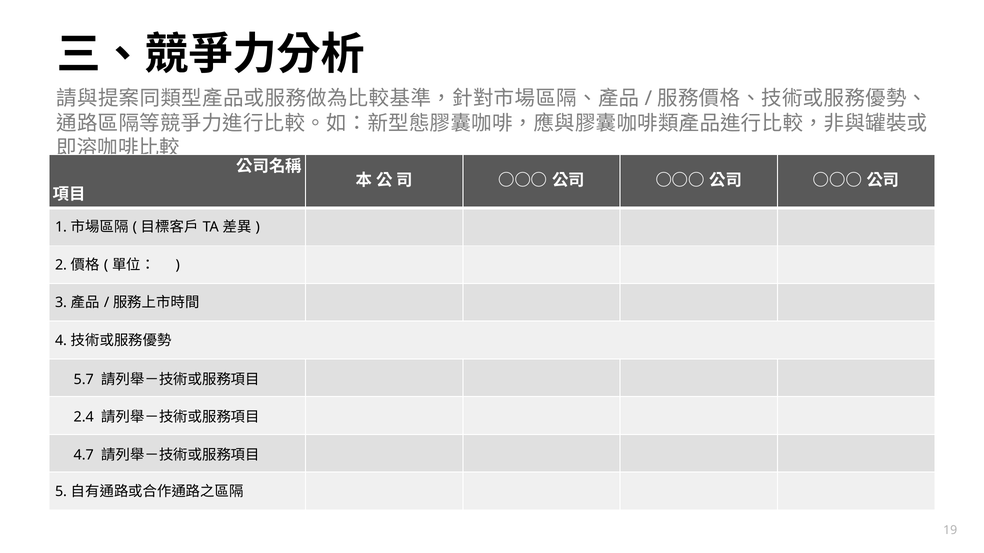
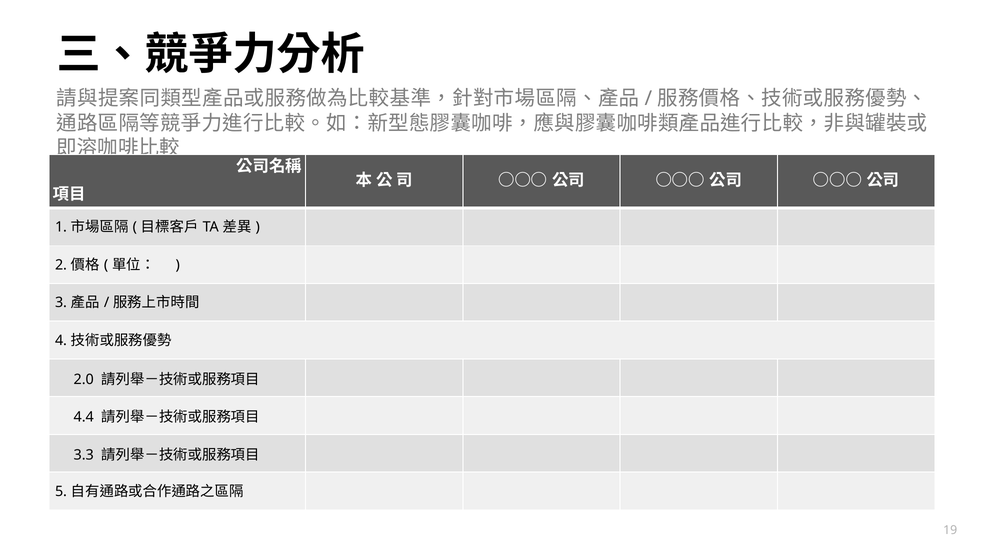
5.7: 5.7 -> 2.0 (84, 380)
2.4: 2.4 -> 4.4 (84, 417)
4.7: 4.7 -> 3.3 (84, 455)
